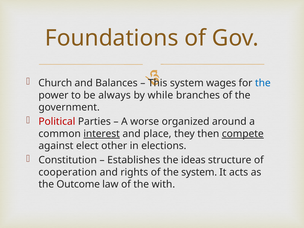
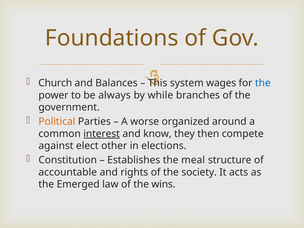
Political colour: red -> orange (57, 122)
place: place -> know (157, 134)
compete underline: present -> none (243, 134)
ideas: ideas -> meal (193, 160)
cooperation: cooperation -> accountable (68, 172)
the system: system -> society (199, 172)
Outcome: Outcome -> Emerged (78, 184)
with: with -> wins (163, 184)
